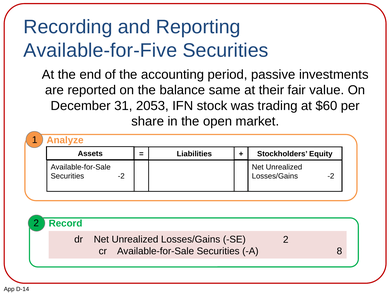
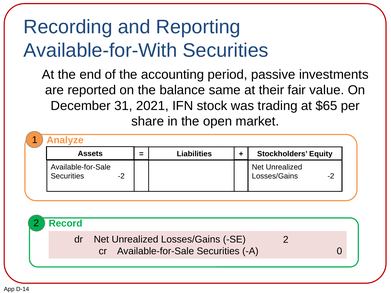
Available-for-Five: Available-for-Five -> Available-for-With (100, 50)
2053: 2053 -> 2021 (152, 106)
$60: $60 -> $65 (326, 106)
8: 8 -> 0 (339, 251)
